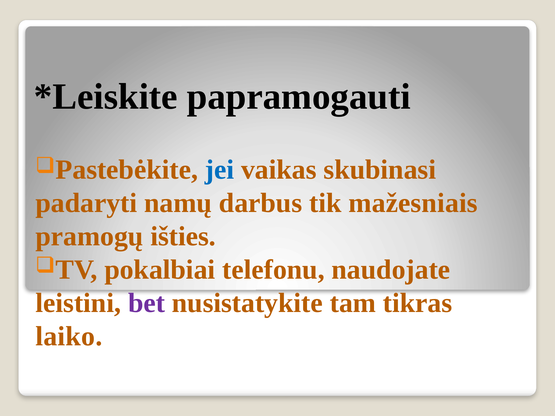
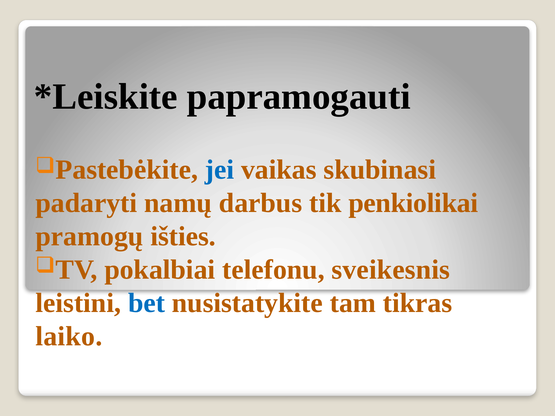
mažesniais: mažesniais -> penkiolikai (413, 203)
naudojate: naudojate -> sveikesnis (391, 270)
bet colour: purple -> blue (146, 303)
